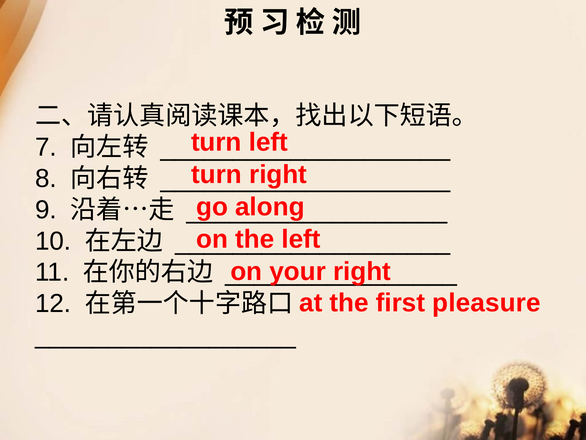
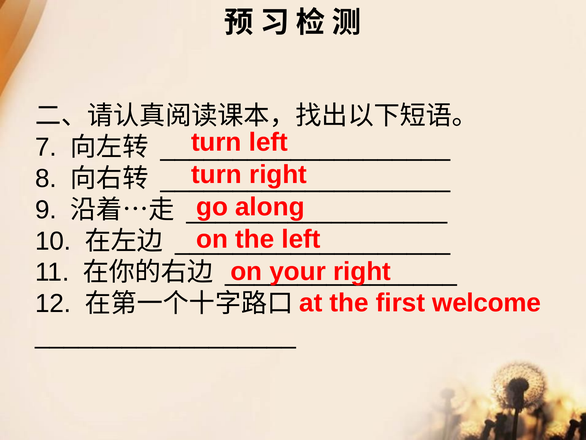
pleasure: pleasure -> welcome (487, 302)
